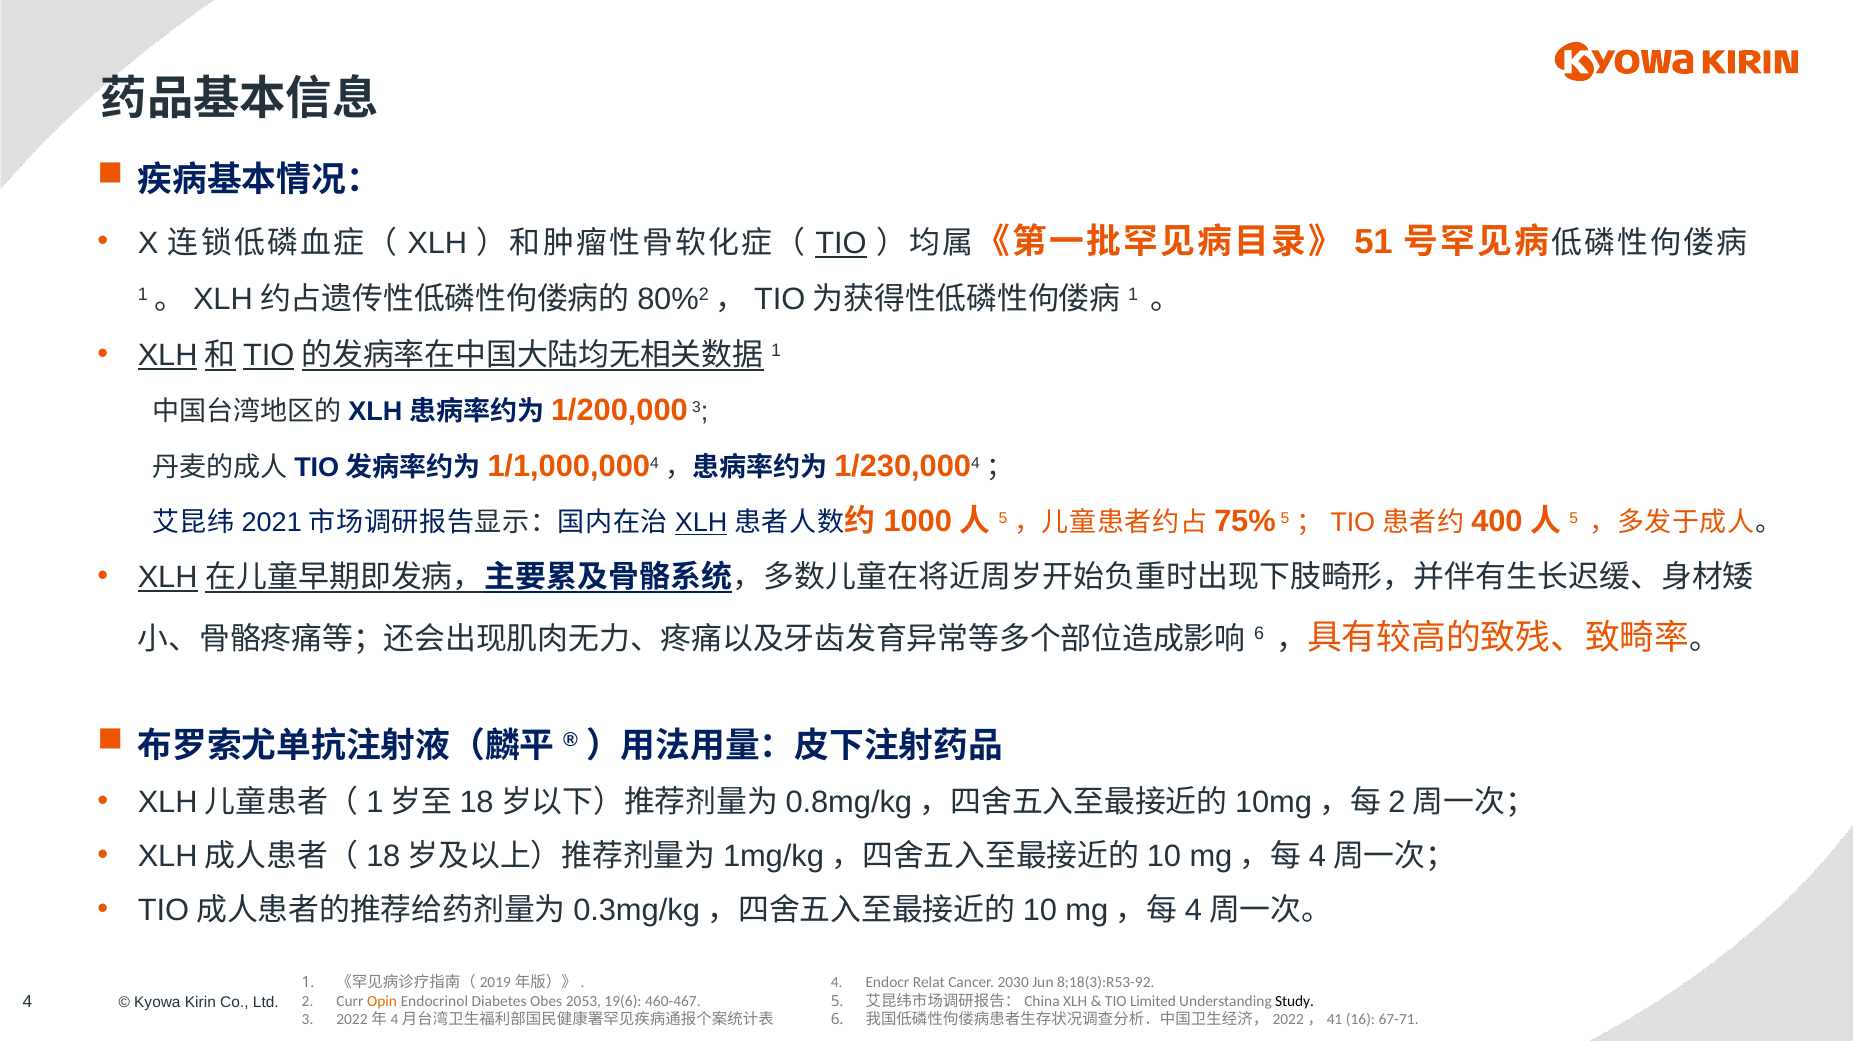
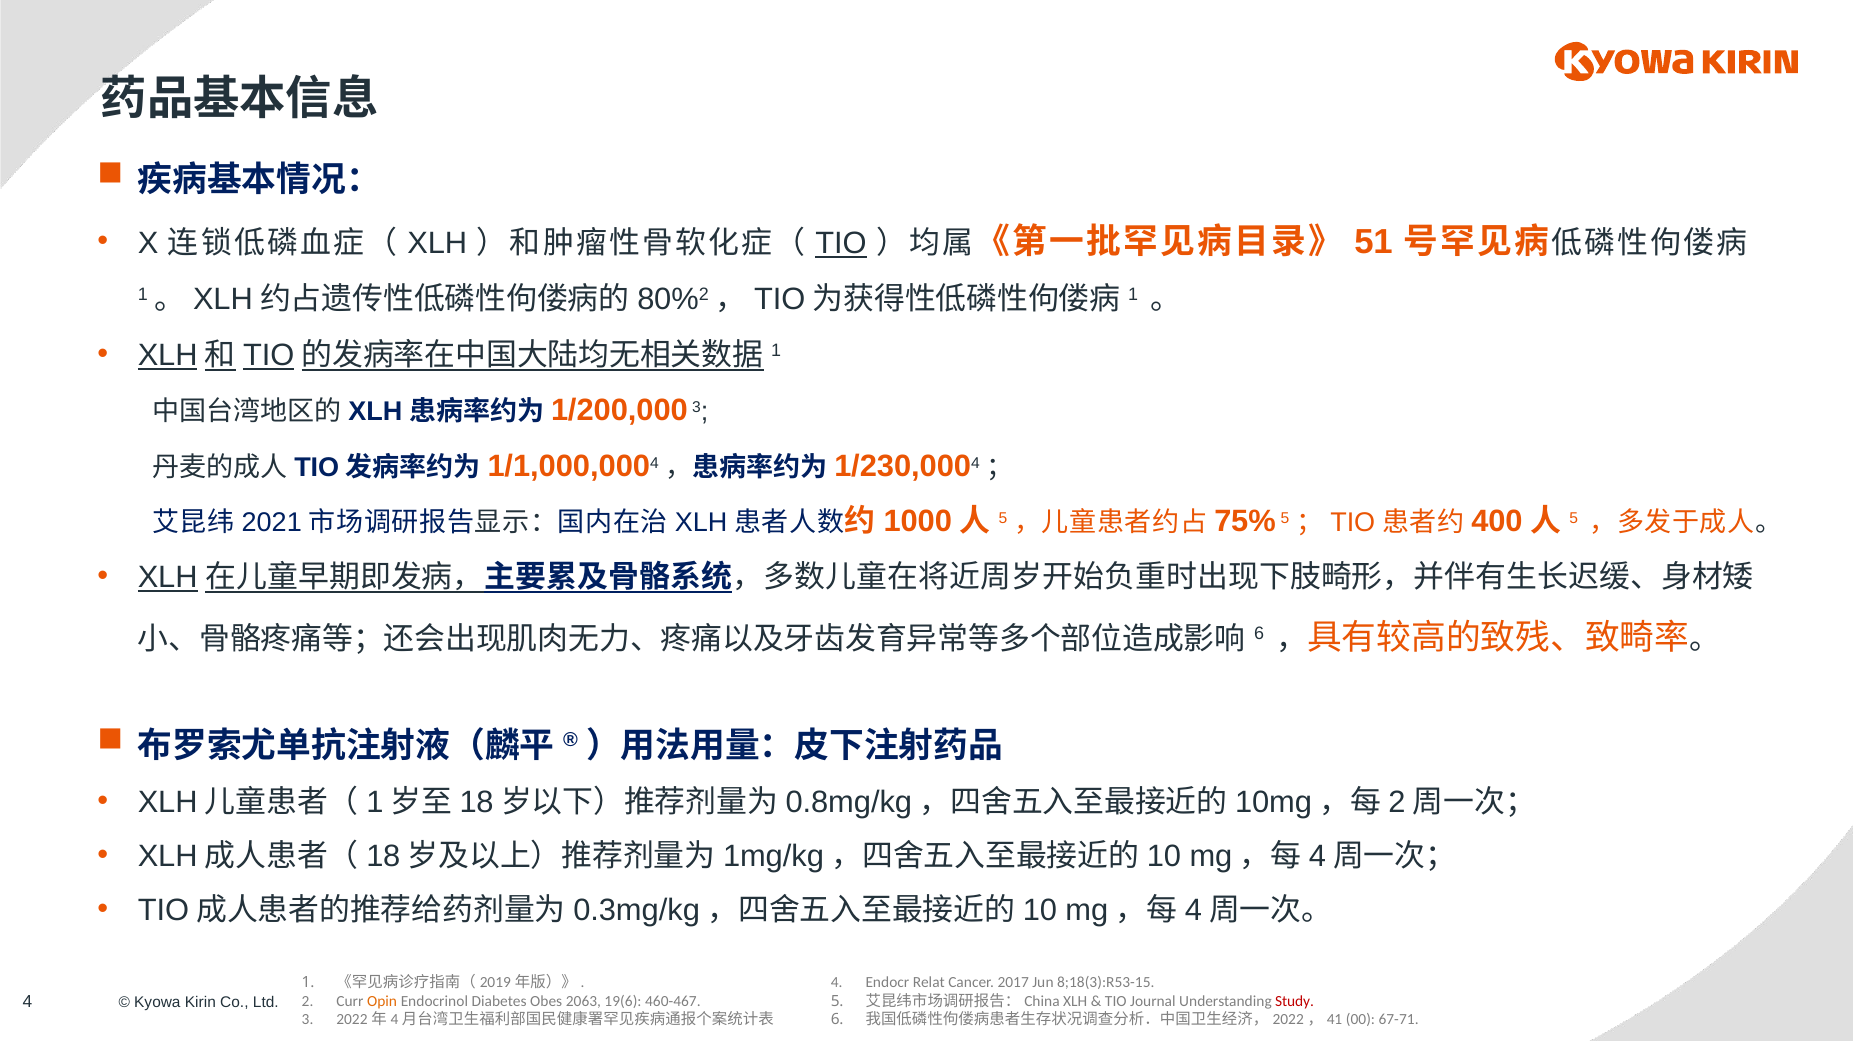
XLH underline: present -> none (701, 523)
2030: 2030 -> 2017 (1013, 983)
8;18(3):R53-92: 8;18(3):R53-92 -> 8;18(3):R53-15 (1106, 983)
2053: 2053 -> 2063 (583, 1001)
Limited: Limited -> Journal (1153, 1001)
Study colour: black -> red (1295, 1001)
16: 16 -> 00 (1361, 1020)
